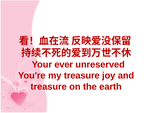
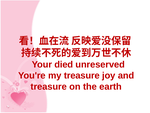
ever: ever -> died (64, 64)
